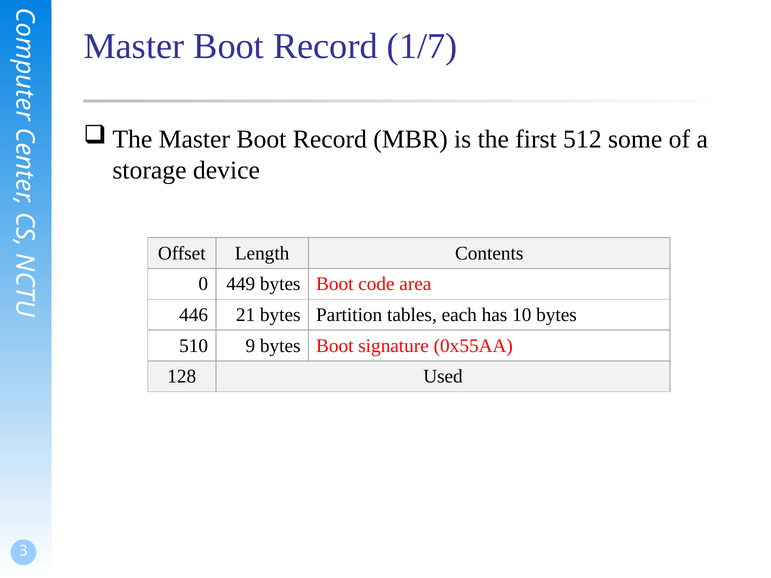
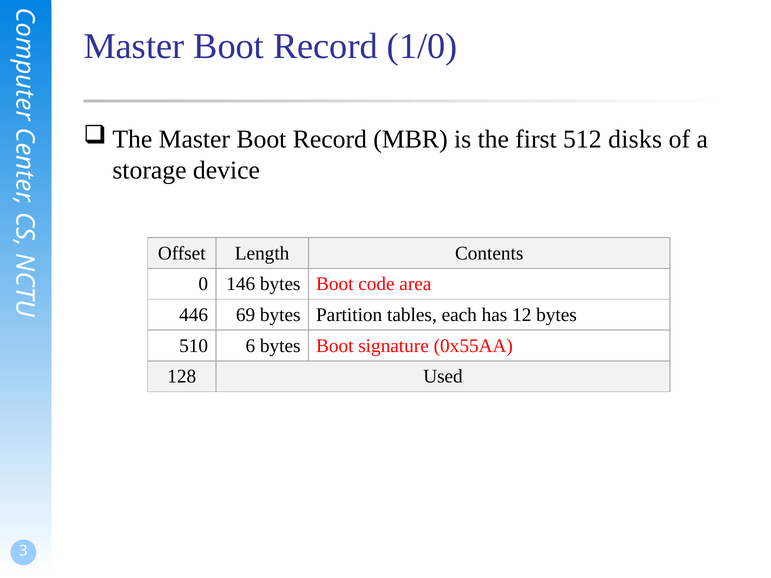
1/7: 1/7 -> 1/0 (422, 46)
some: some -> disks (635, 139)
449: 449 -> 146 (241, 284)
21: 21 -> 69 (246, 315)
10: 10 -> 12 (522, 315)
9: 9 -> 6 (250, 346)
